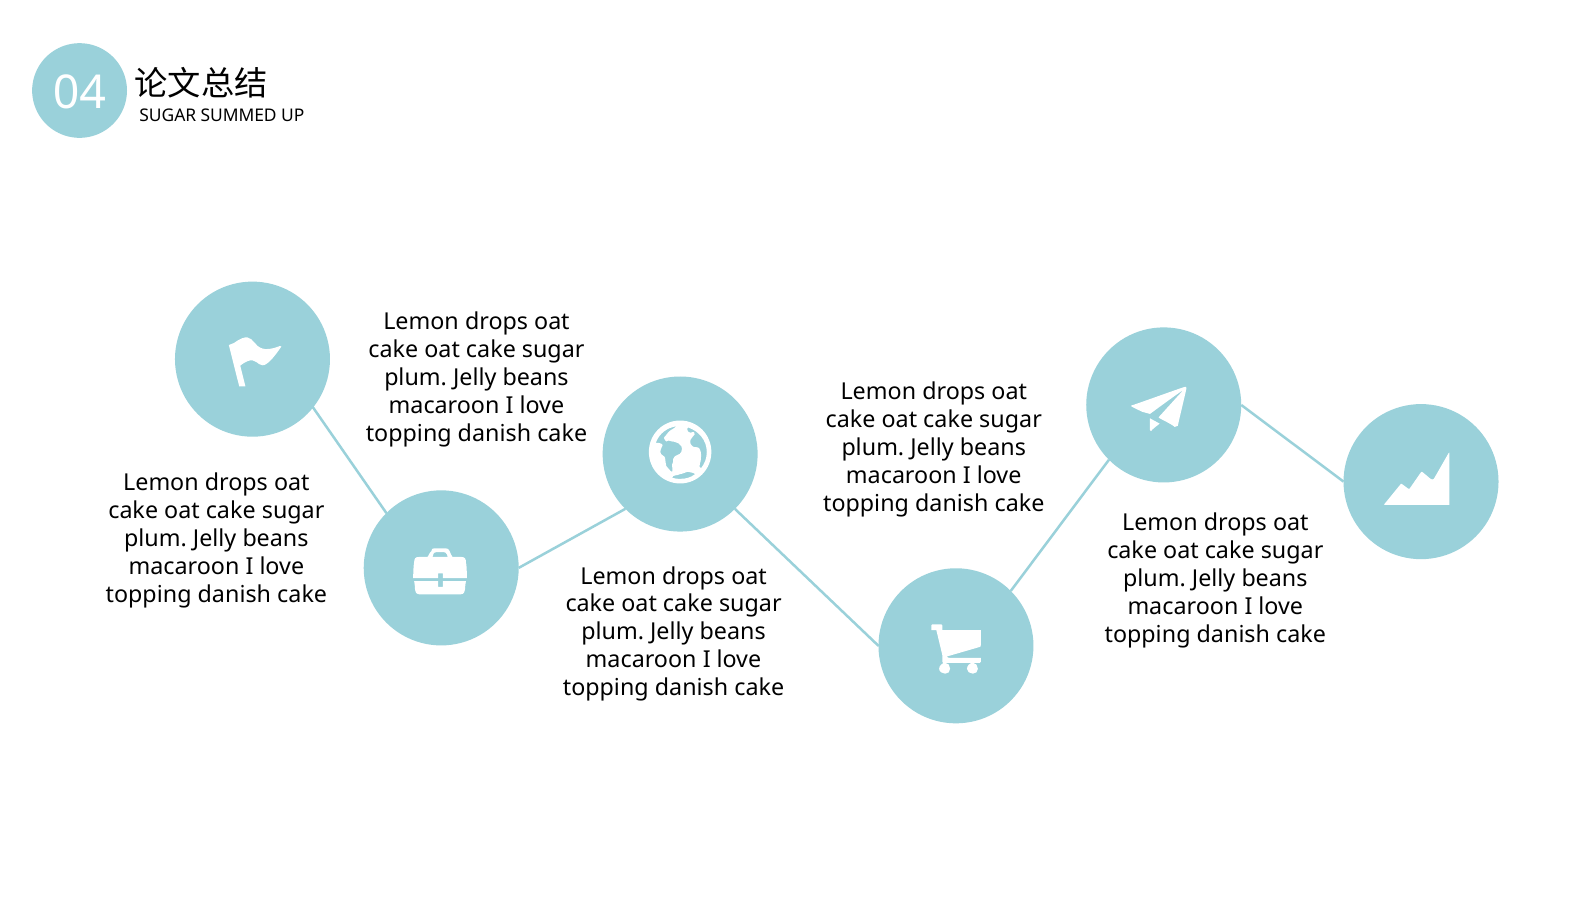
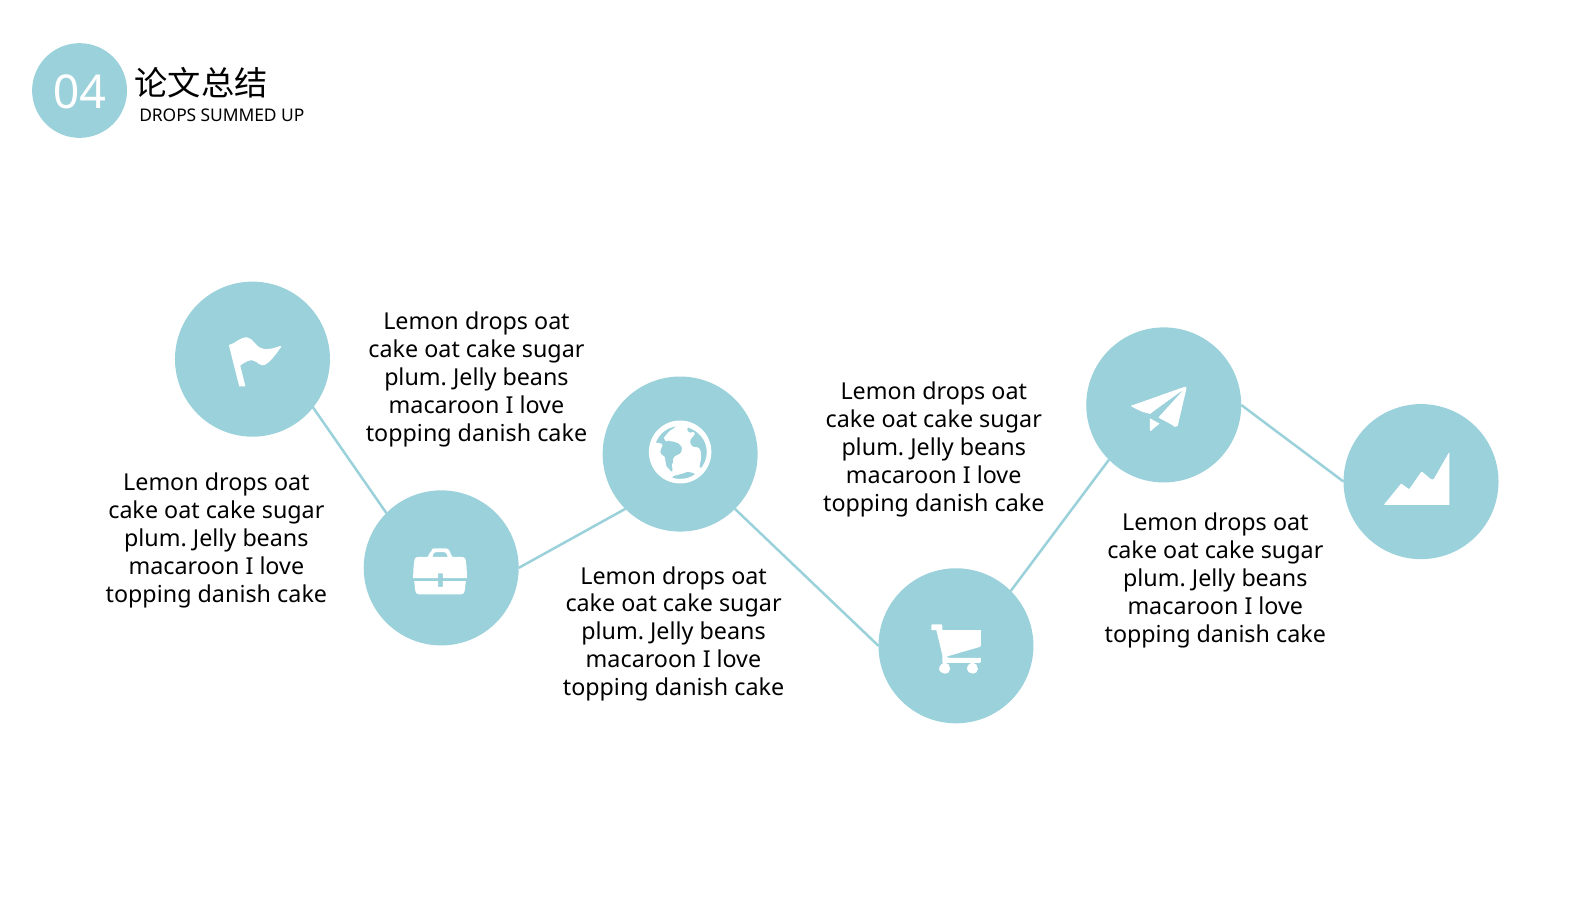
SUGAR: SUGAR -> DROPS (168, 116)
